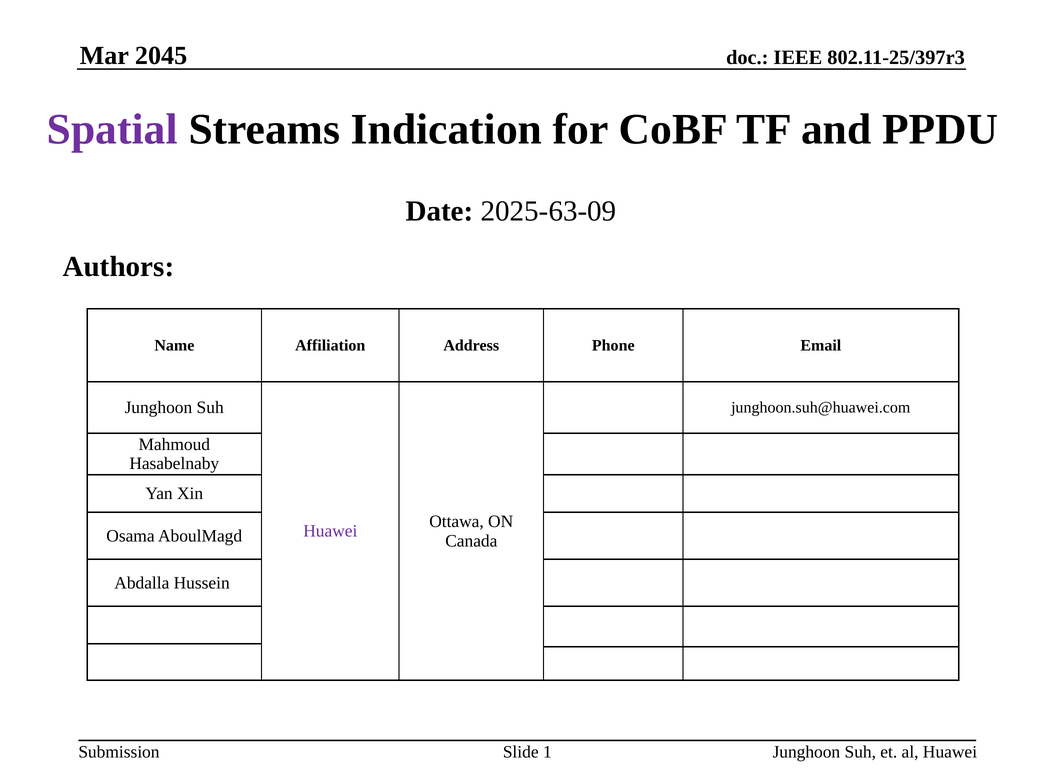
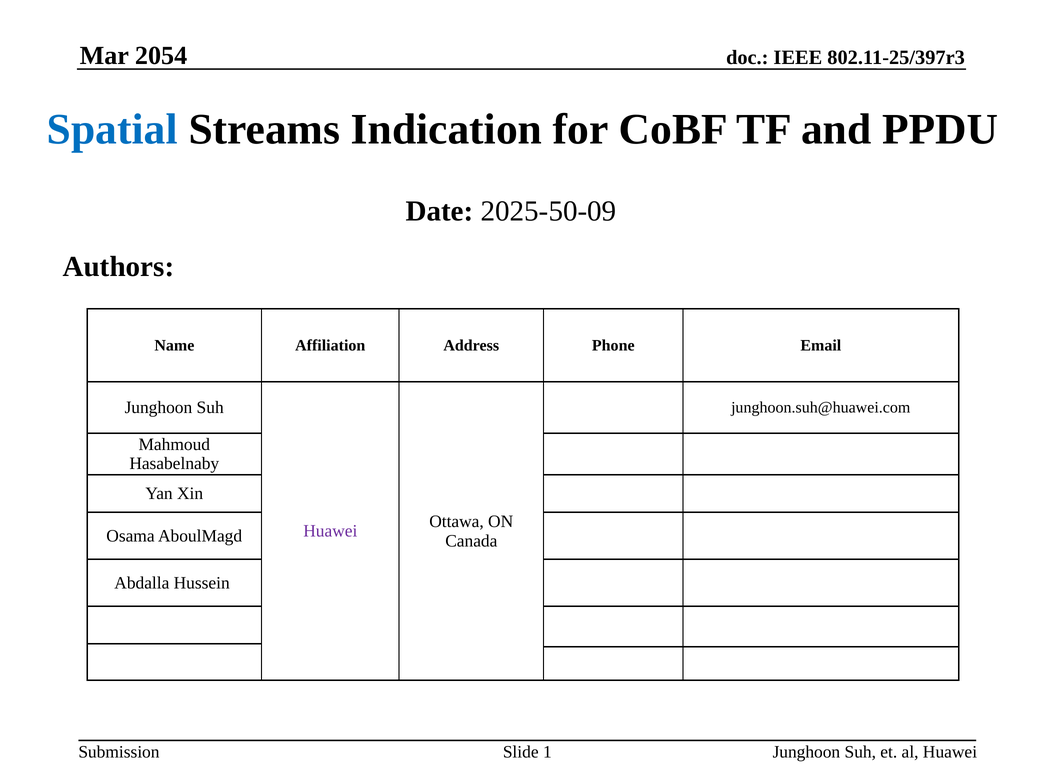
2045: 2045 -> 2054 (161, 56)
Spatial colour: purple -> blue (112, 129)
2025-63-09: 2025-63-09 -> 2025-50-09 (549, 211)
